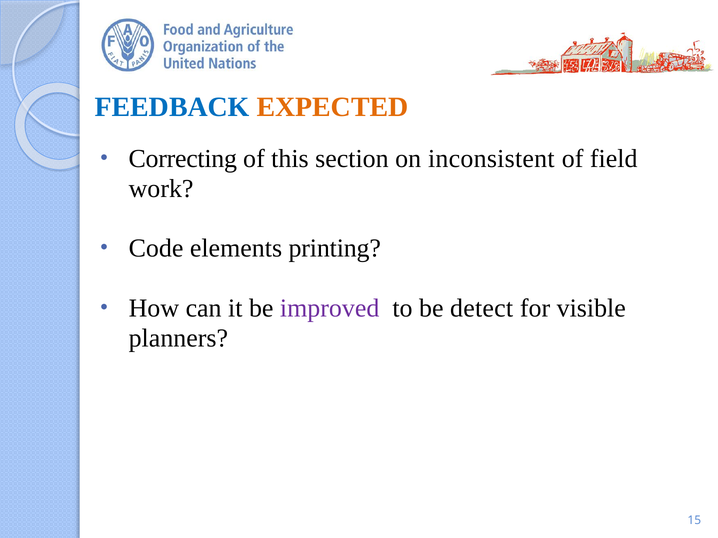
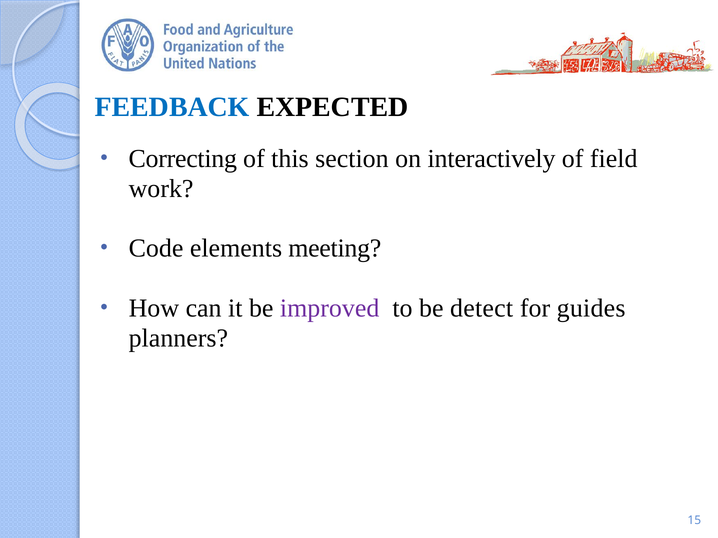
EXPECTED colour: orange -> black (332, 107)
inconsistent: inconsistent -> interactively (492, 159)
printing: printing -> meeting (335, 249)
visible: visible -> guides (591, 308)
